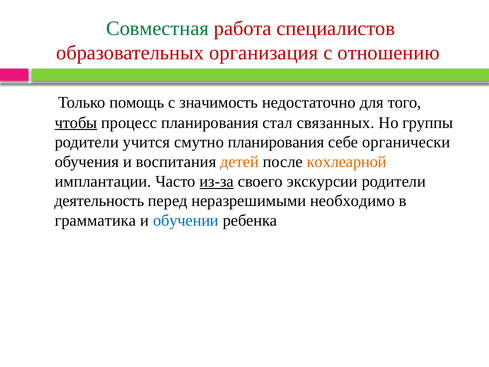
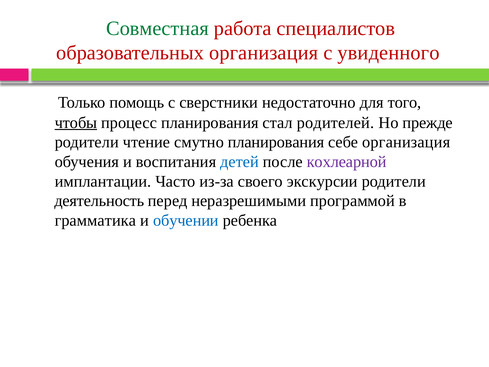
отношению: отношению -> увиденного (389, 53)
значимость: значимость -> сверстники (219, 102)
связанных: связанных -> родителей (336, 123)
группы: группы -> прежде (428, 123)
учится: учится -> чтение (146, 142)
себе органически: органически -> организация (406, 142)
детей colour: orange -> blue (240, 162)
кохлеарной colour: orange -> purple (347, 162)
из-за underline: present -> none (217, 181)
необходимо: необходимо -> программой (353, 201)
